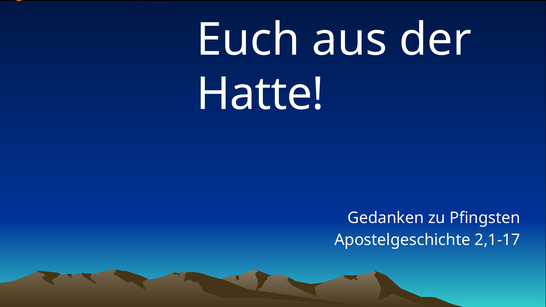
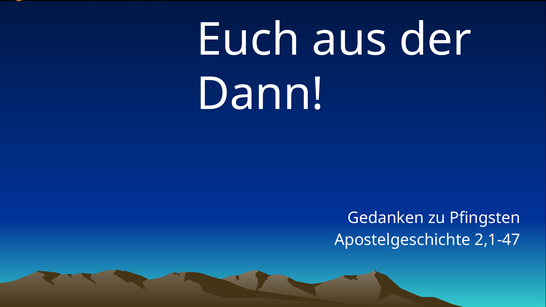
Hatte: Hatte -> Dann (260, 94)
2,1-17: 2,1-17 -> 2,1-47 (497, 240)
